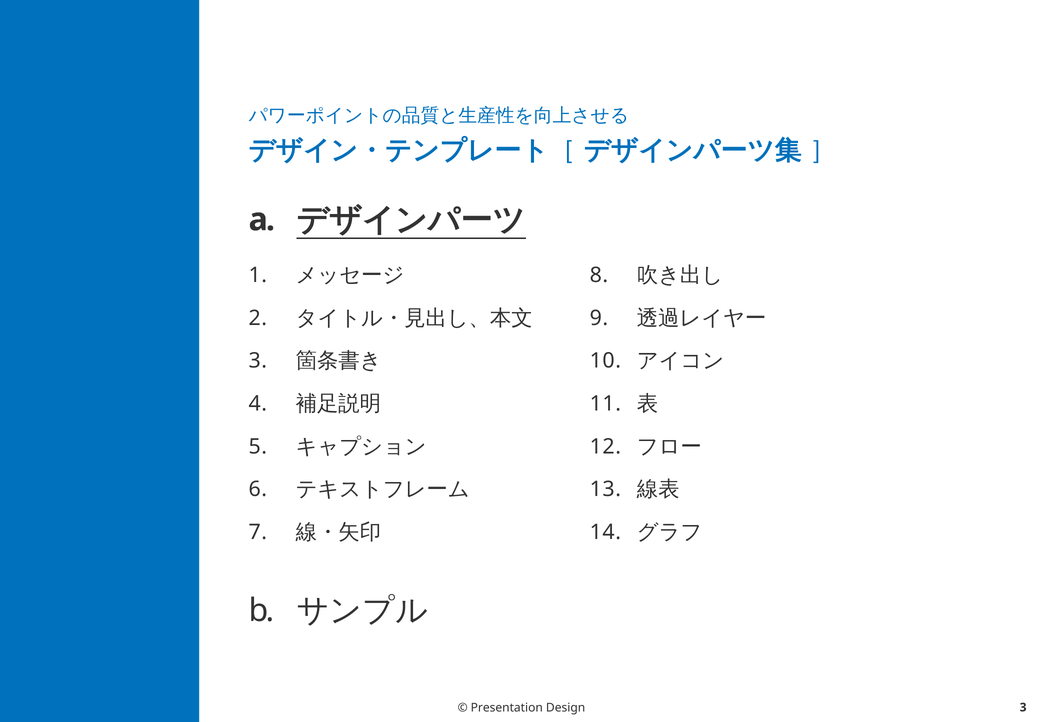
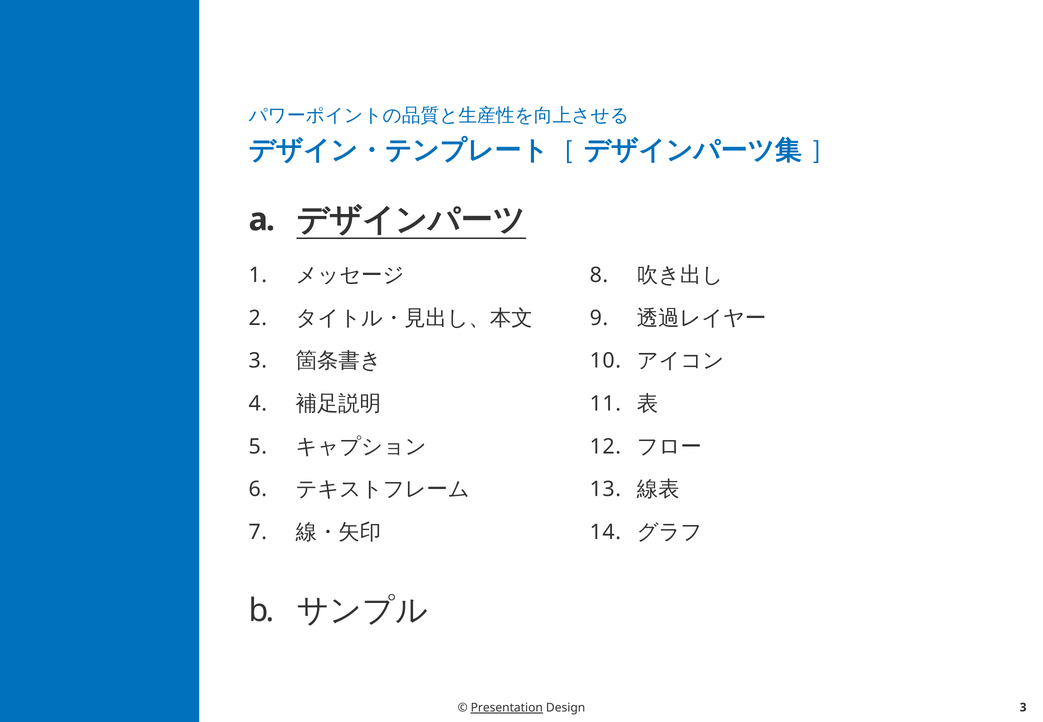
Presentation underline: none -> present (507, 708)
